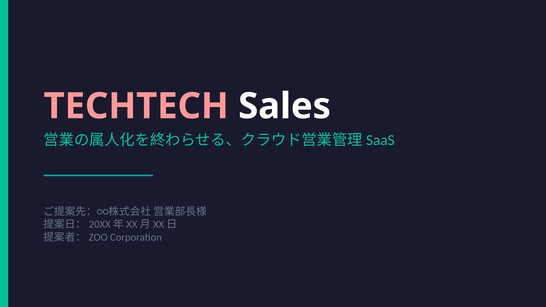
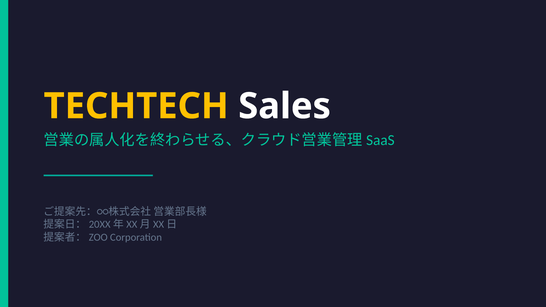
TECHTECH colour: pink -> yellow (136, 106)
